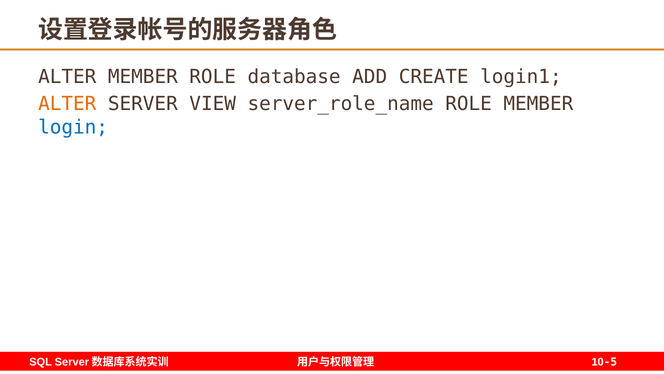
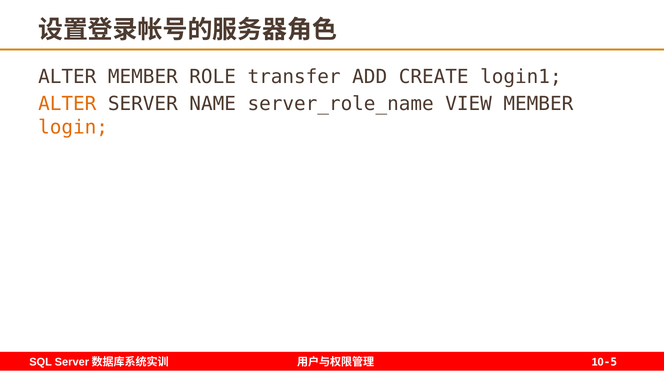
database: database -> transfer (294, 77)
VIEW: VIEW -> NAME (213, 104)
server_role_name ROLE: ROLE -> VIEW (469, 104)
login colour: blue -> orange (73, 127)
